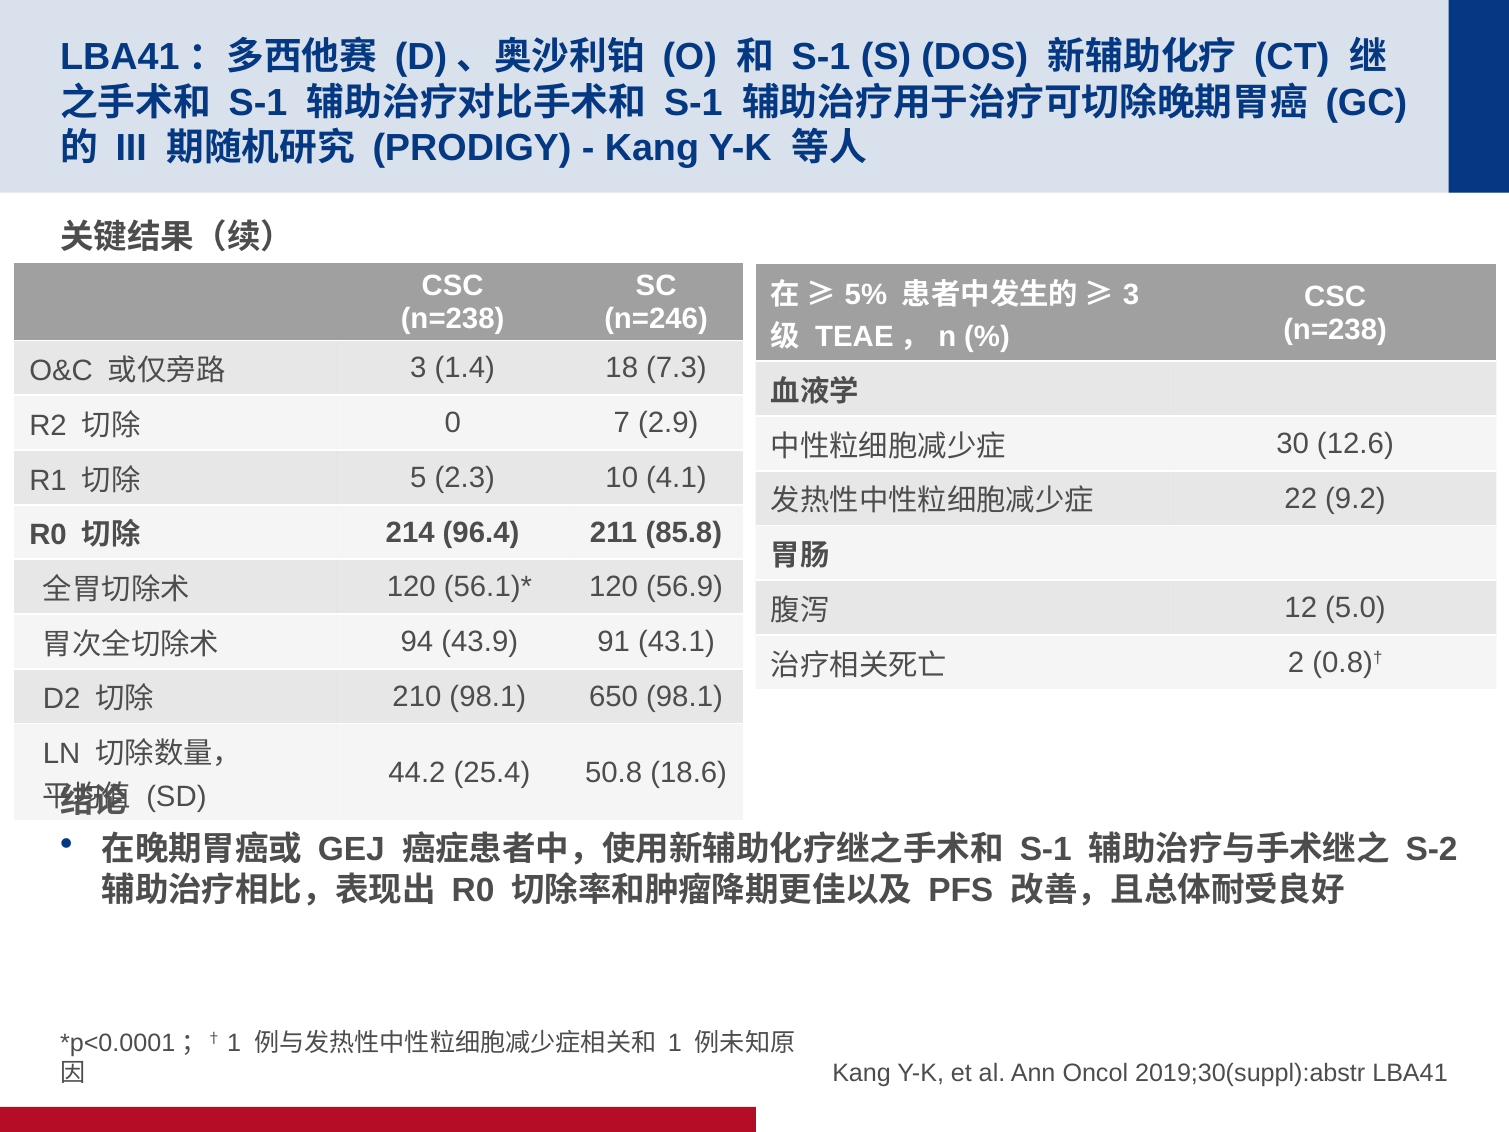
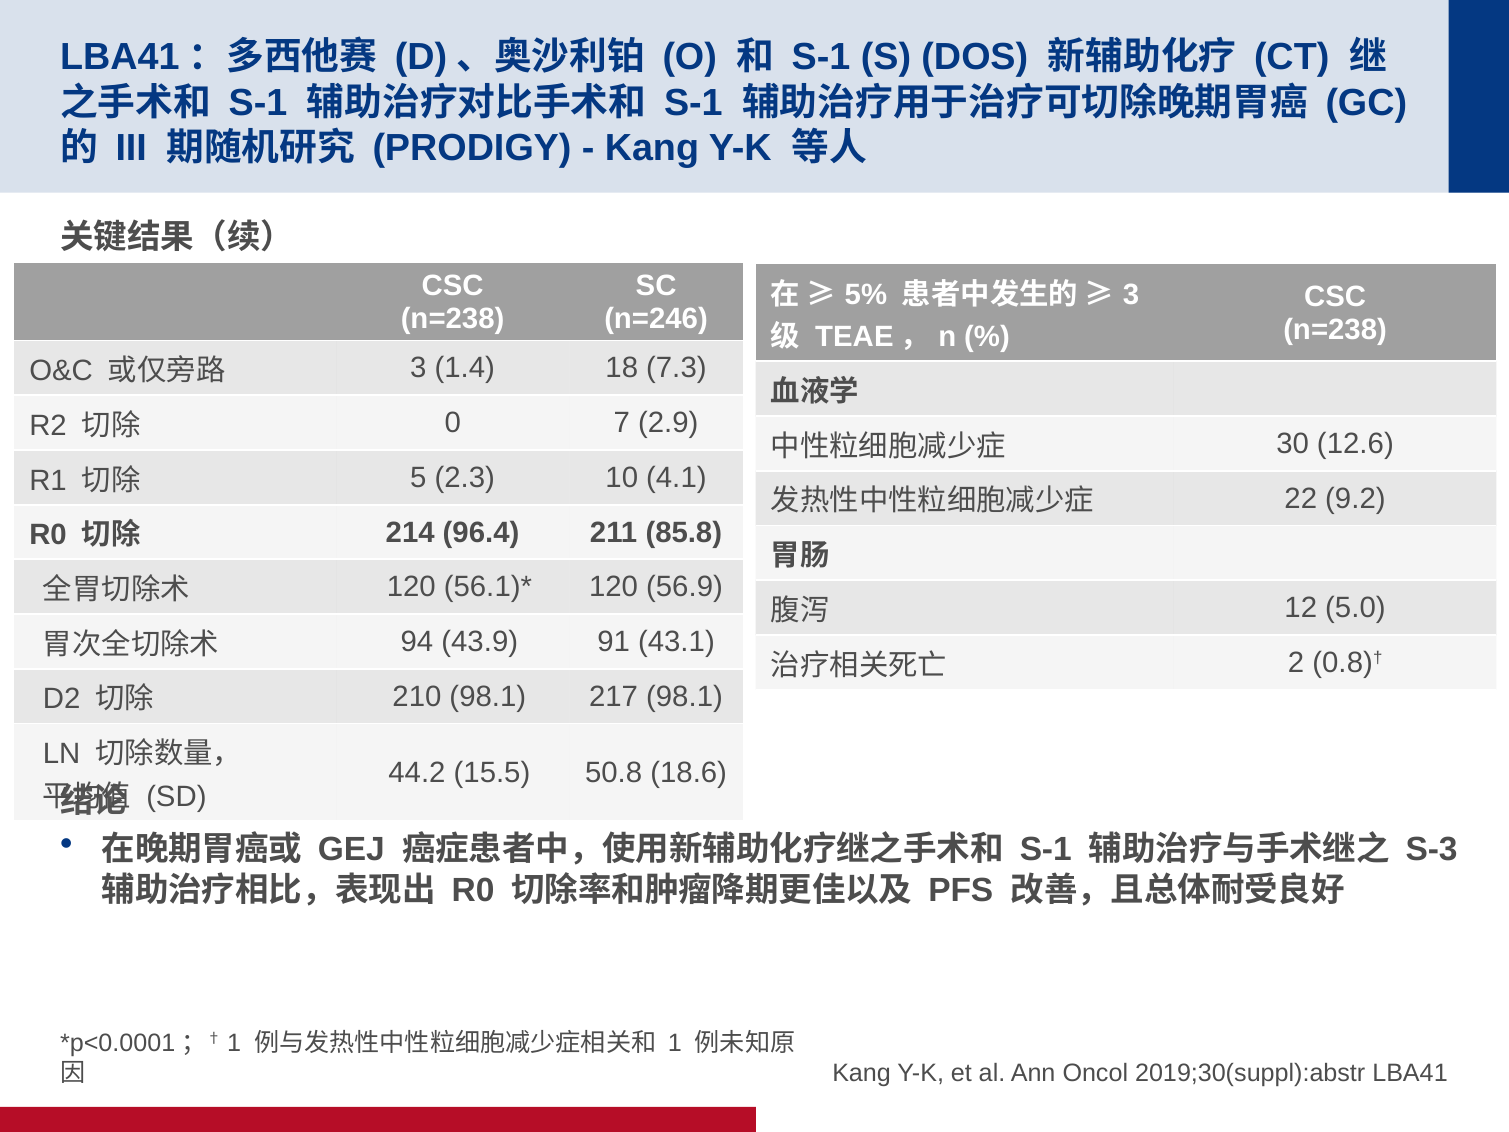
650: 650 -> 217 (614, 697)
25.4: 25.4 -> 15.5 (492, 773)
S-2: S-2 -> S-3 (1432, 850)
